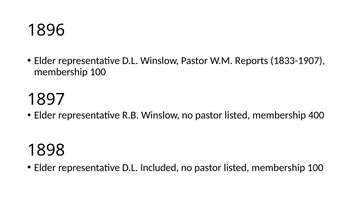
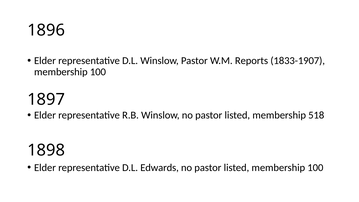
400: 400 -> 518 (316, 115)
Included: Included -> Edwards (160, 168)
